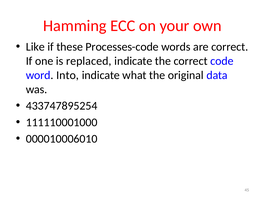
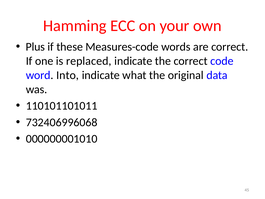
Like: Like -> Plus (35, 47)
Processes-code: Processes-code -> Measures-code (122, 47)
433747895254: 433747895254 -> 110101101011 (62, 106)
111110001000: 111110001000 -> 732406996068 (62, 122)
000010006010: 000010006010 -> 000000001010 (62, 139)
